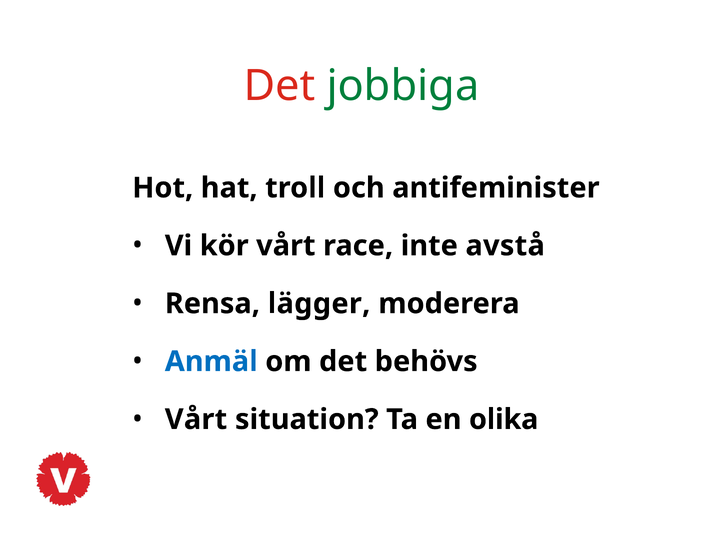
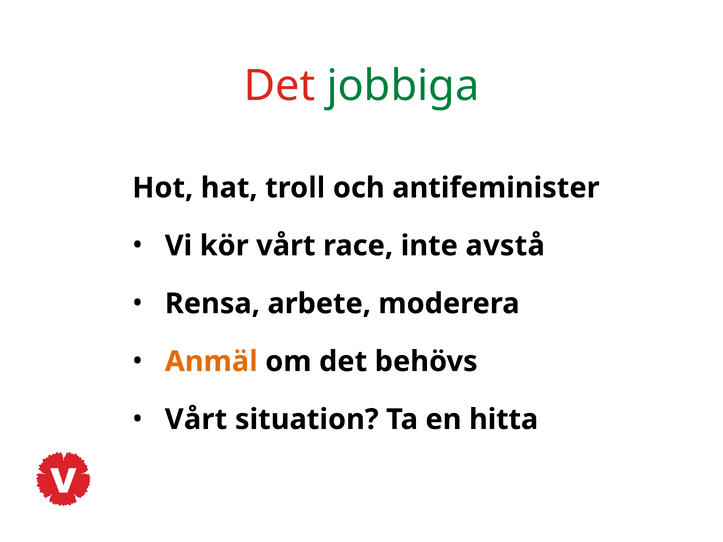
lägger: lägger -> arbete (319, 304)
Anmäl colour: blue -> orange (211, 362)
olika: olika -> hitta (504, 420)
